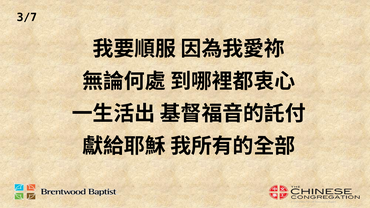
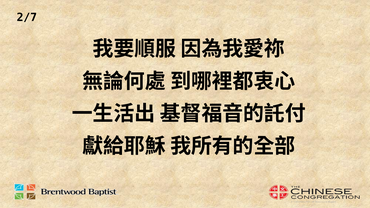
3/7: 3/7 -> 2/7 (27, 17)
